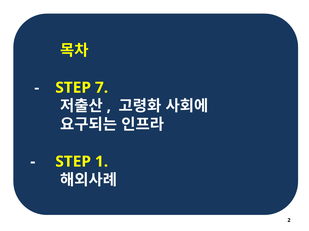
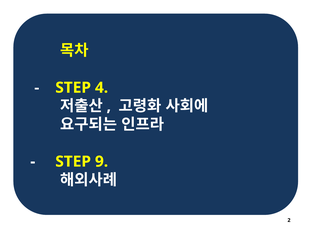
7: 7 -> 4 (102, 88)
1: 1 -> 9 (102, 162)
